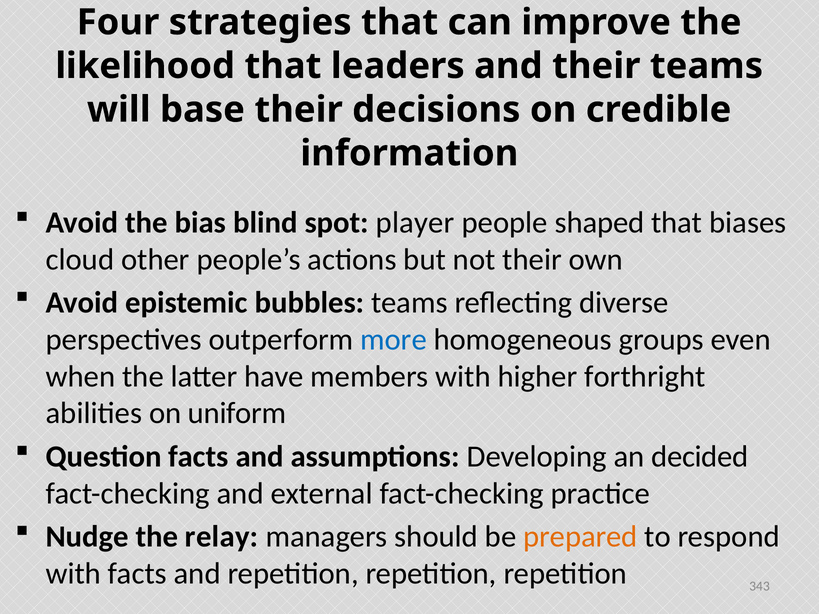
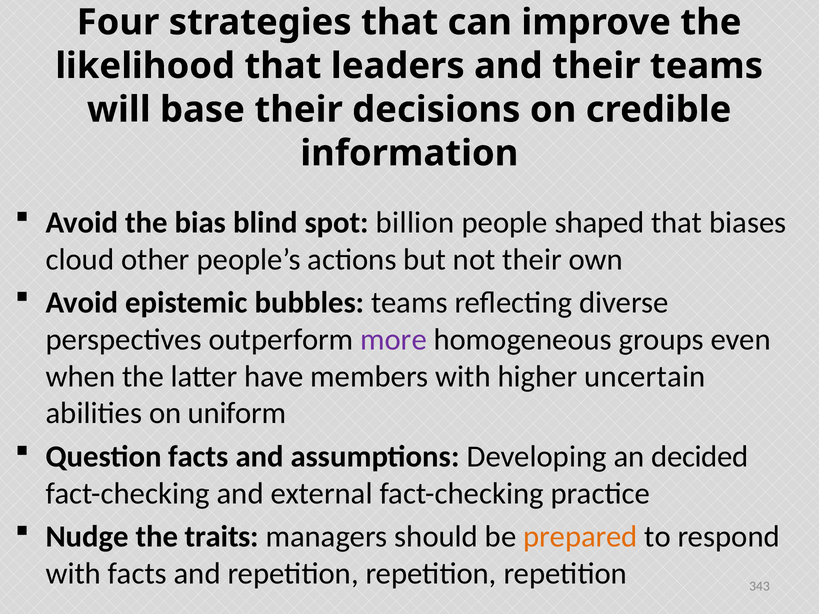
player: player -> billion (415, 223)
more colour: blue -> purple (394, 340)
forthright: forthright -> uncertain (645, 377)
relay: relay -> traits (222, 537)
